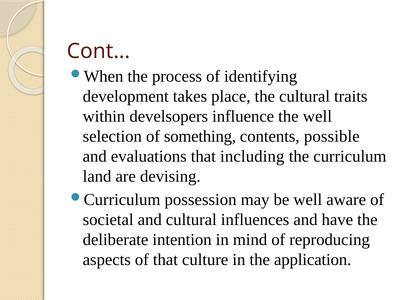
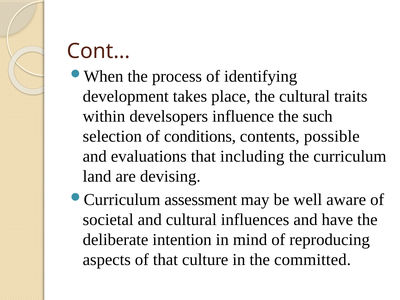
the well: well -> such (318, 116)
something: something -> conditions (200, 136)
possession: possession -> assessment (201, 200)
application: application -> committed (313, 260)
